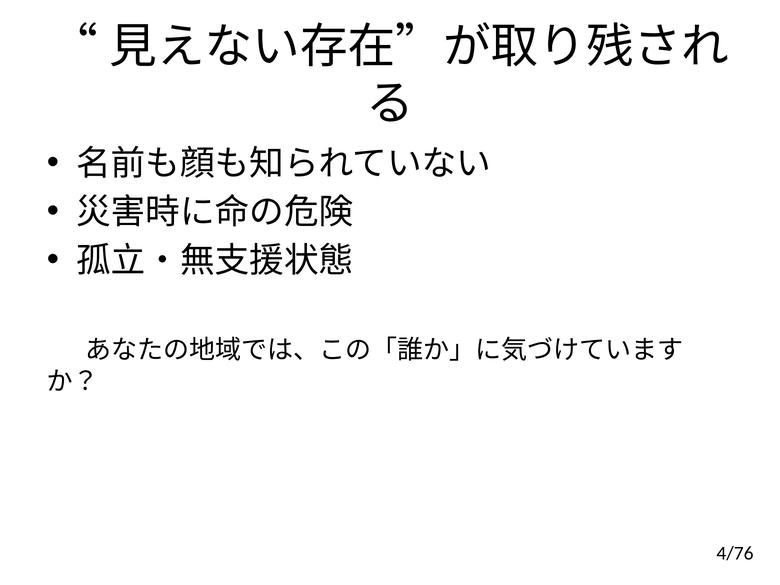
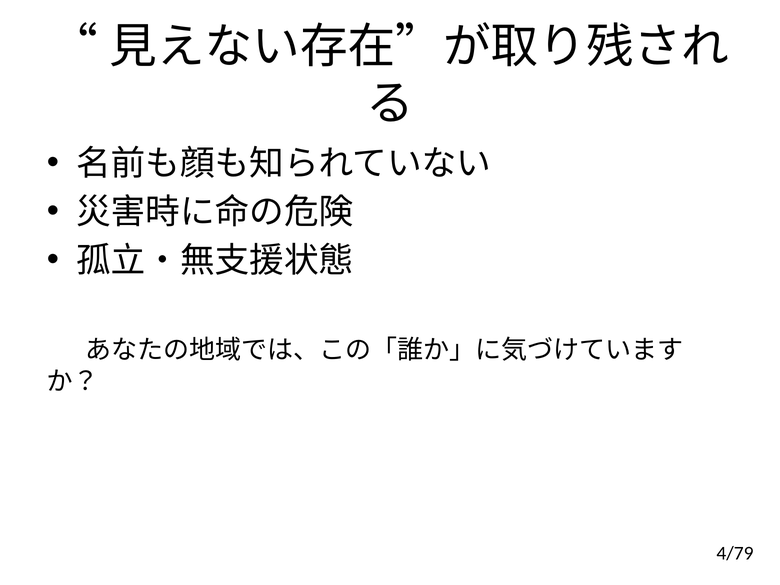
4/76: 4/76 -> 4/79 (735, 553)
